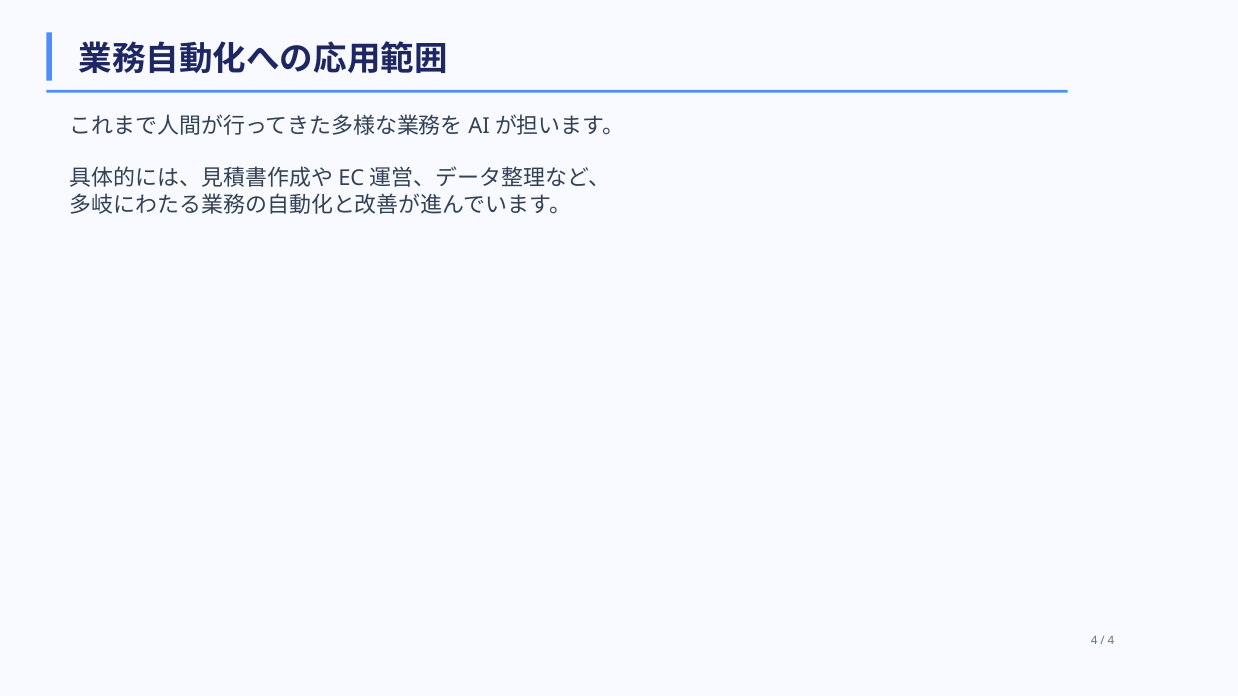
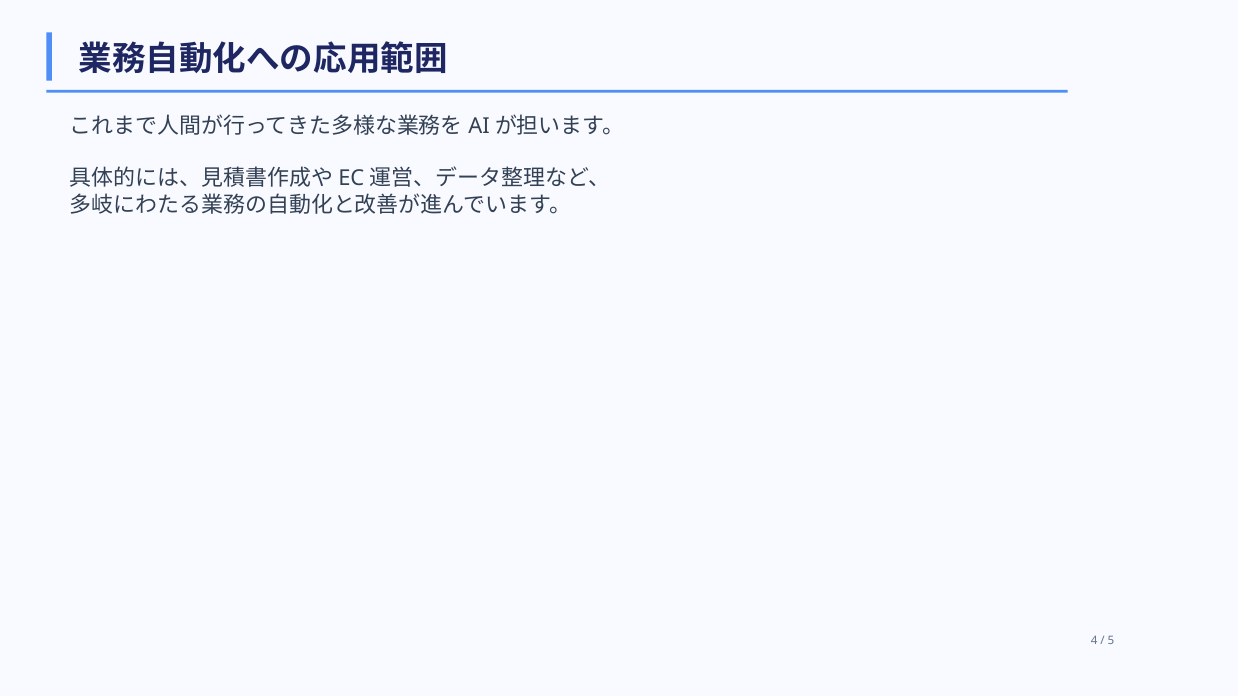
4: 4 -> 5 (1111, 641)
